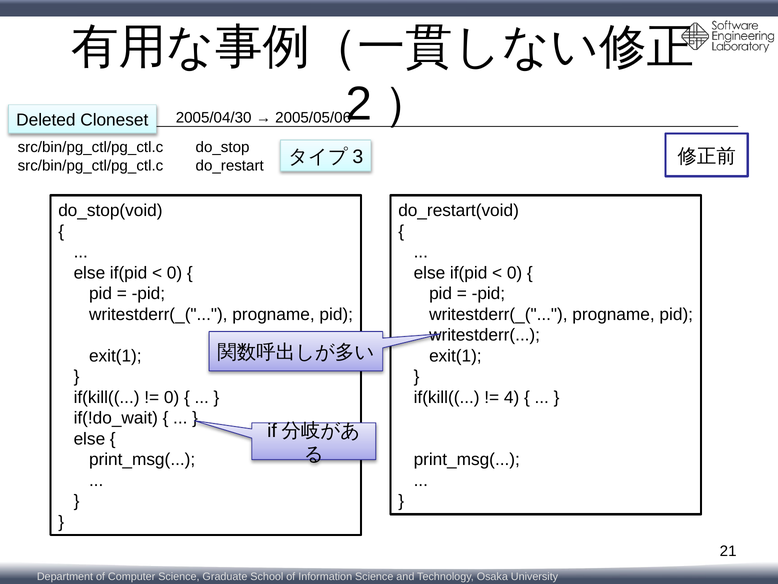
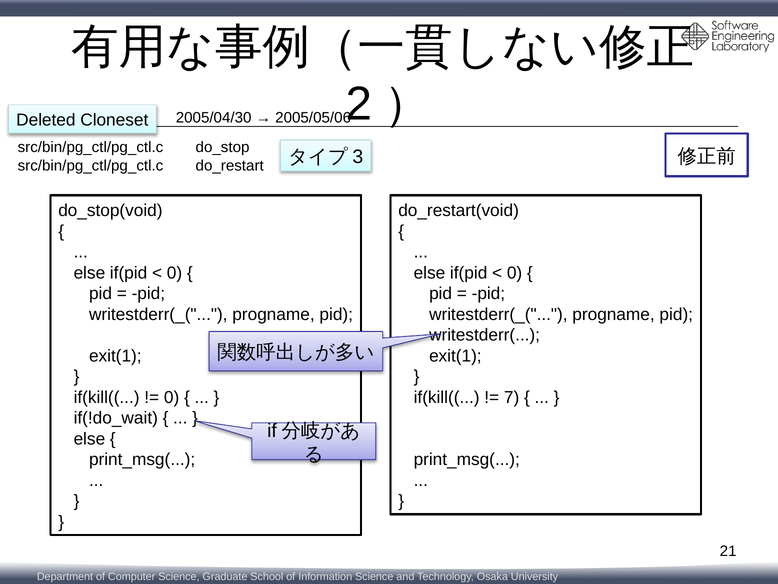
4: 4 -> 7 (512, 397)
